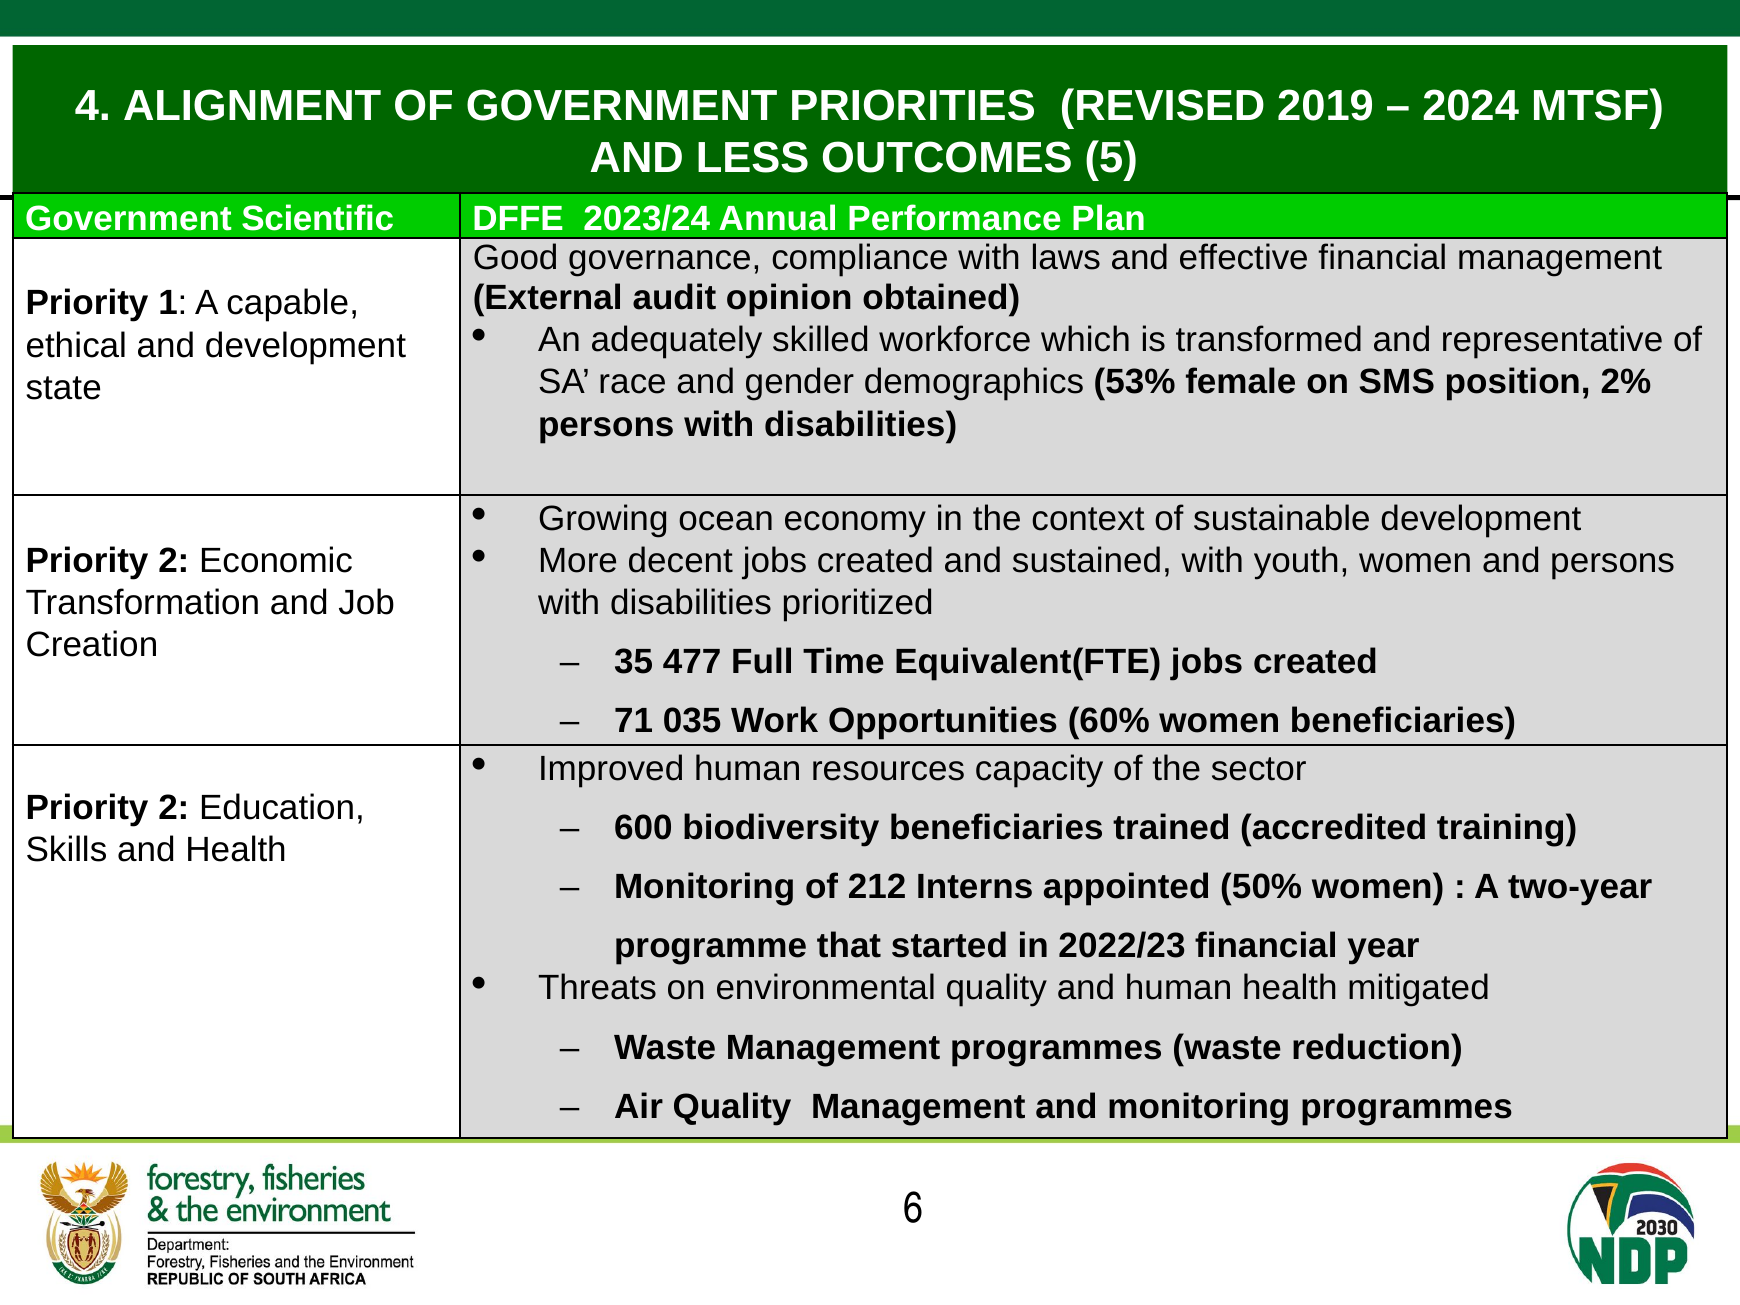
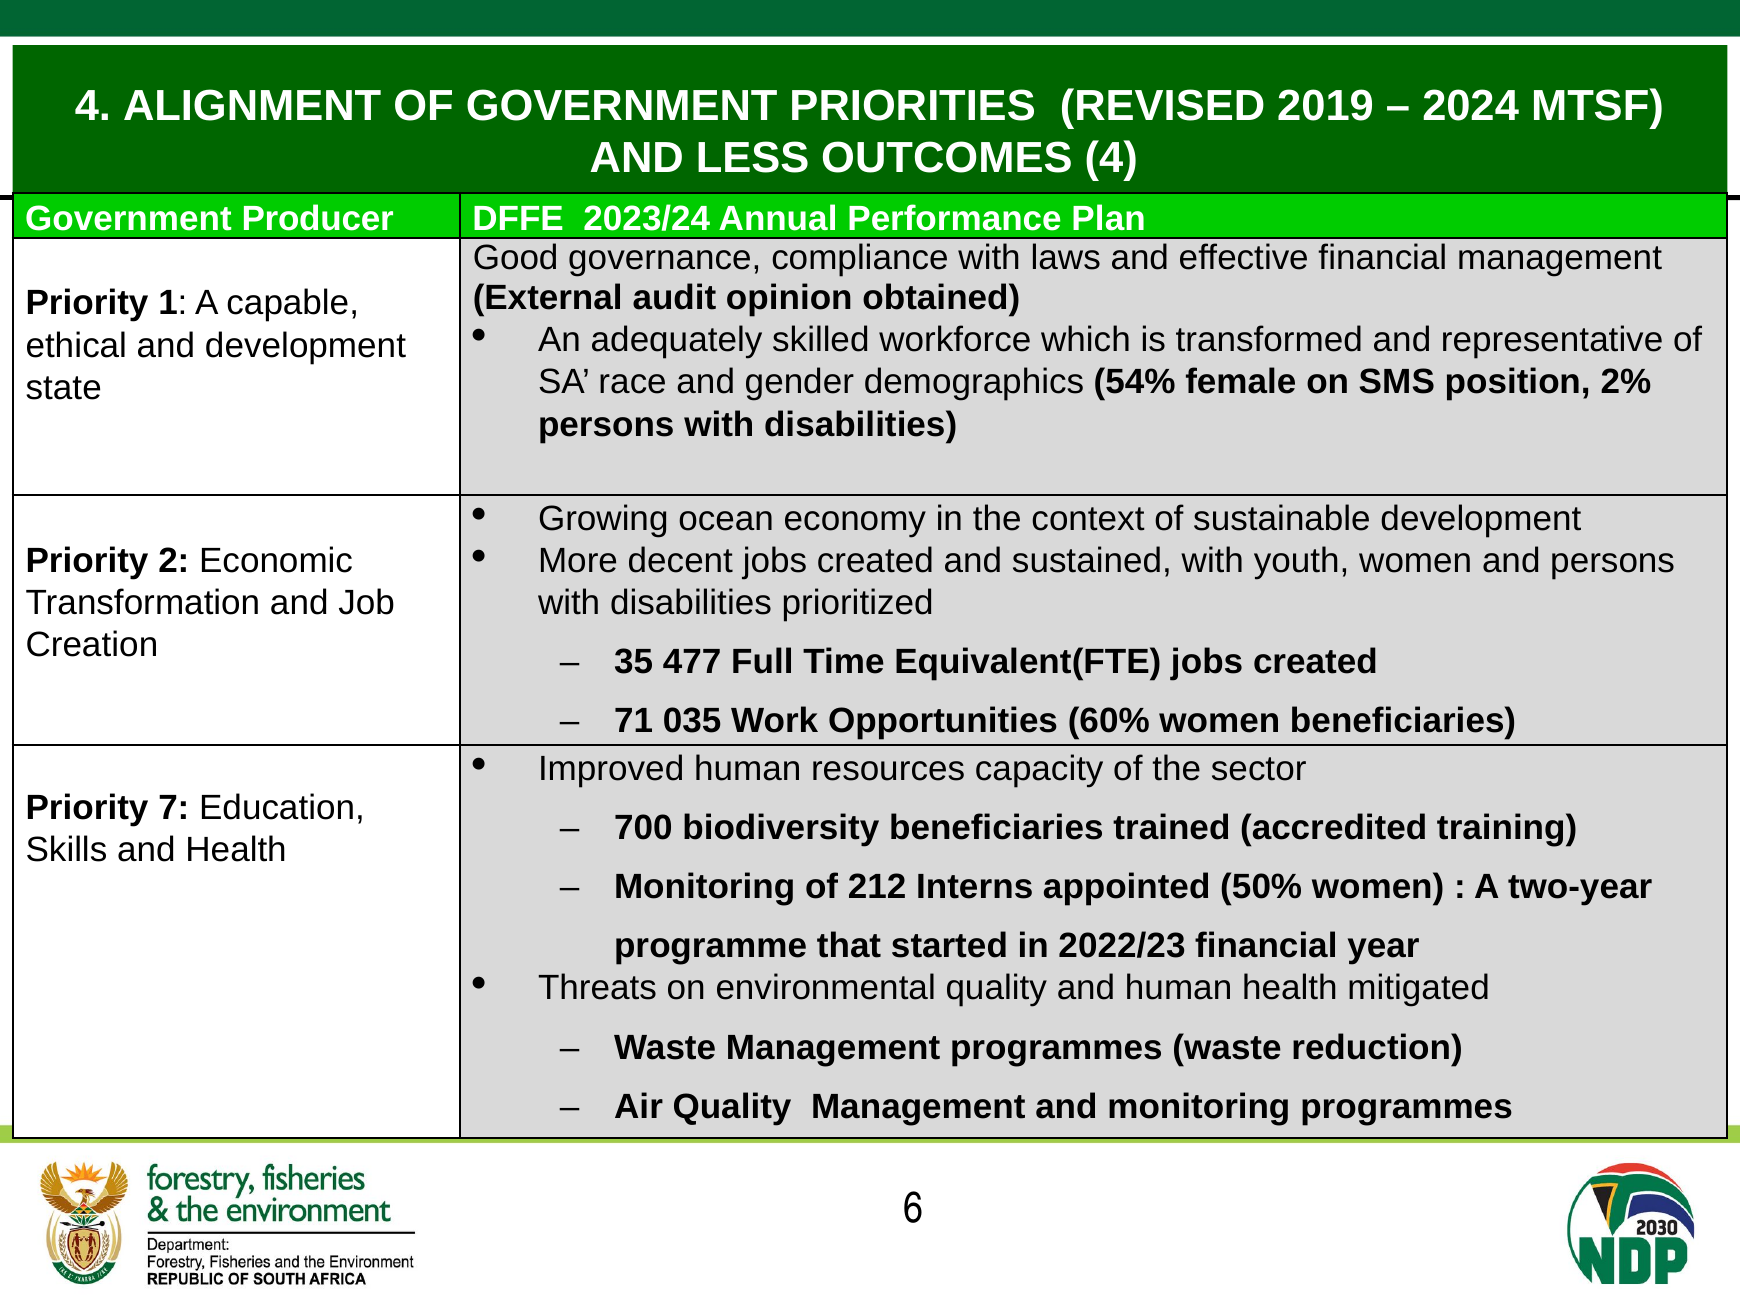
OUTCOMES 5: 5 -> 4 (1111, 158)
Scientific: Scientific -> Producer (318, 219)
53%: 53% -> 54% (1135, 382)
2: 2 -> 7 (174, 808)
600: 600 -> 700 (643, 828)
